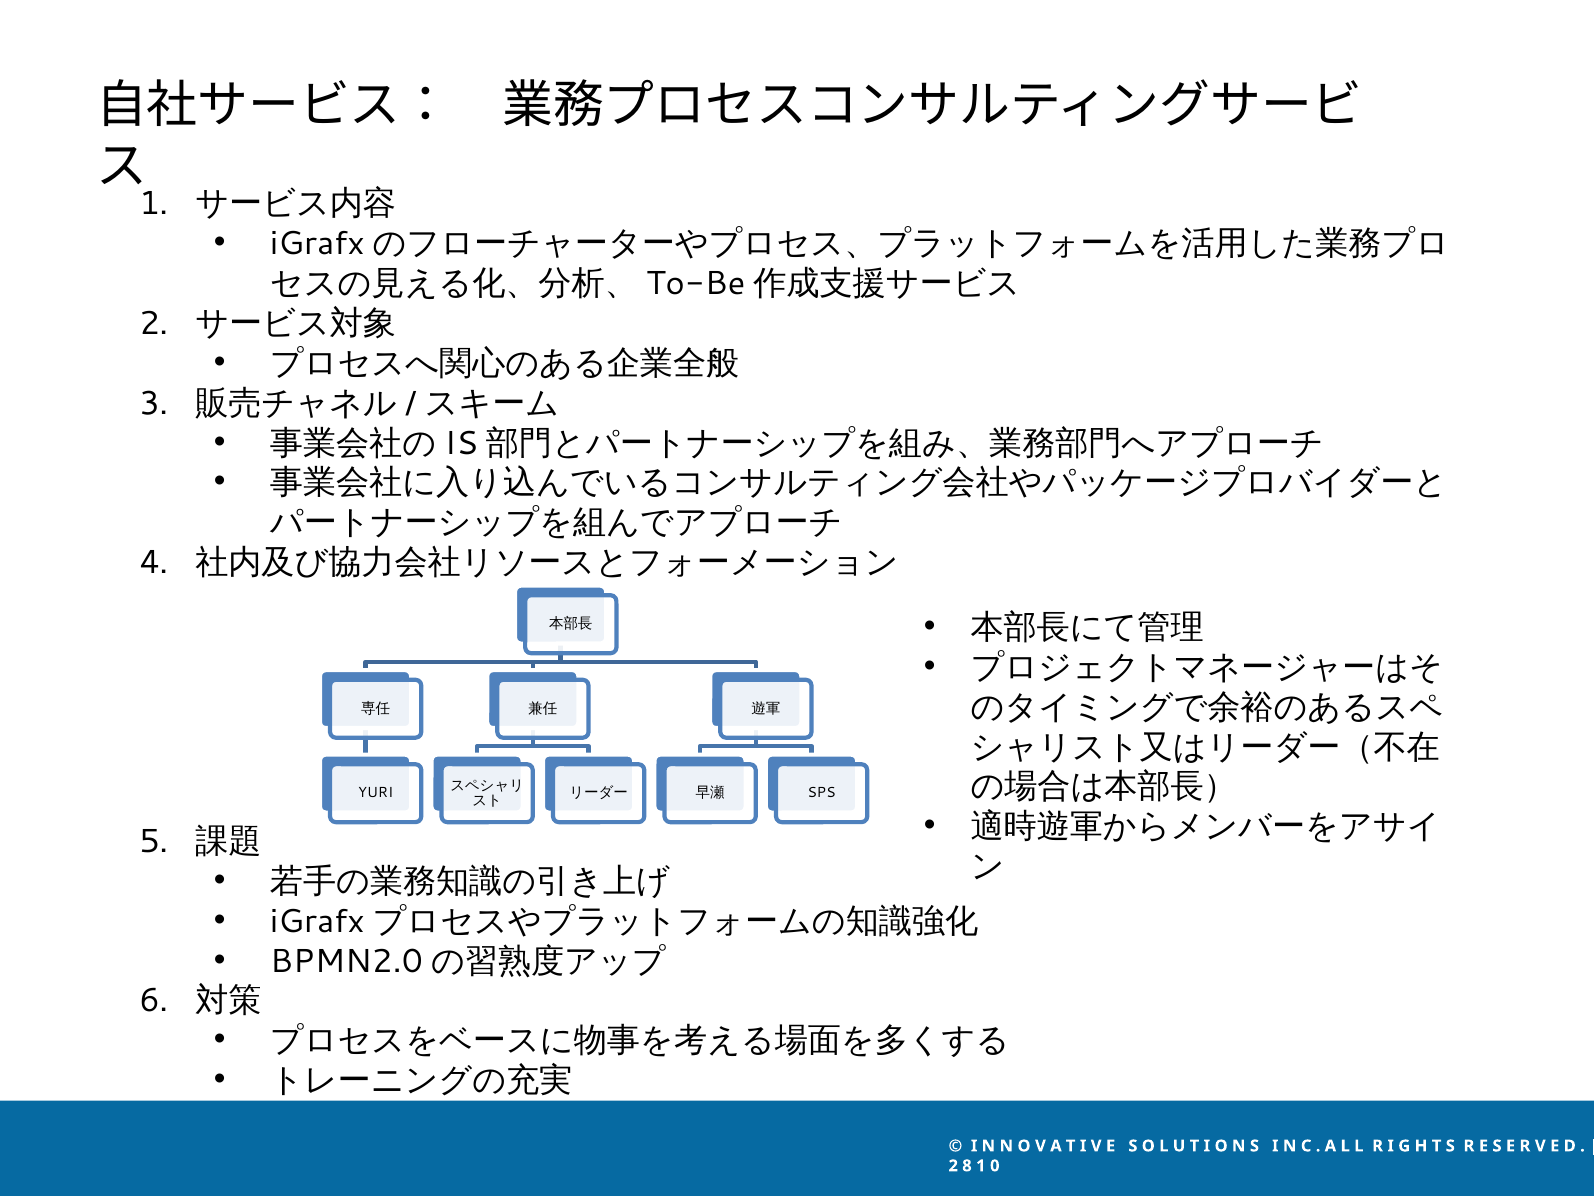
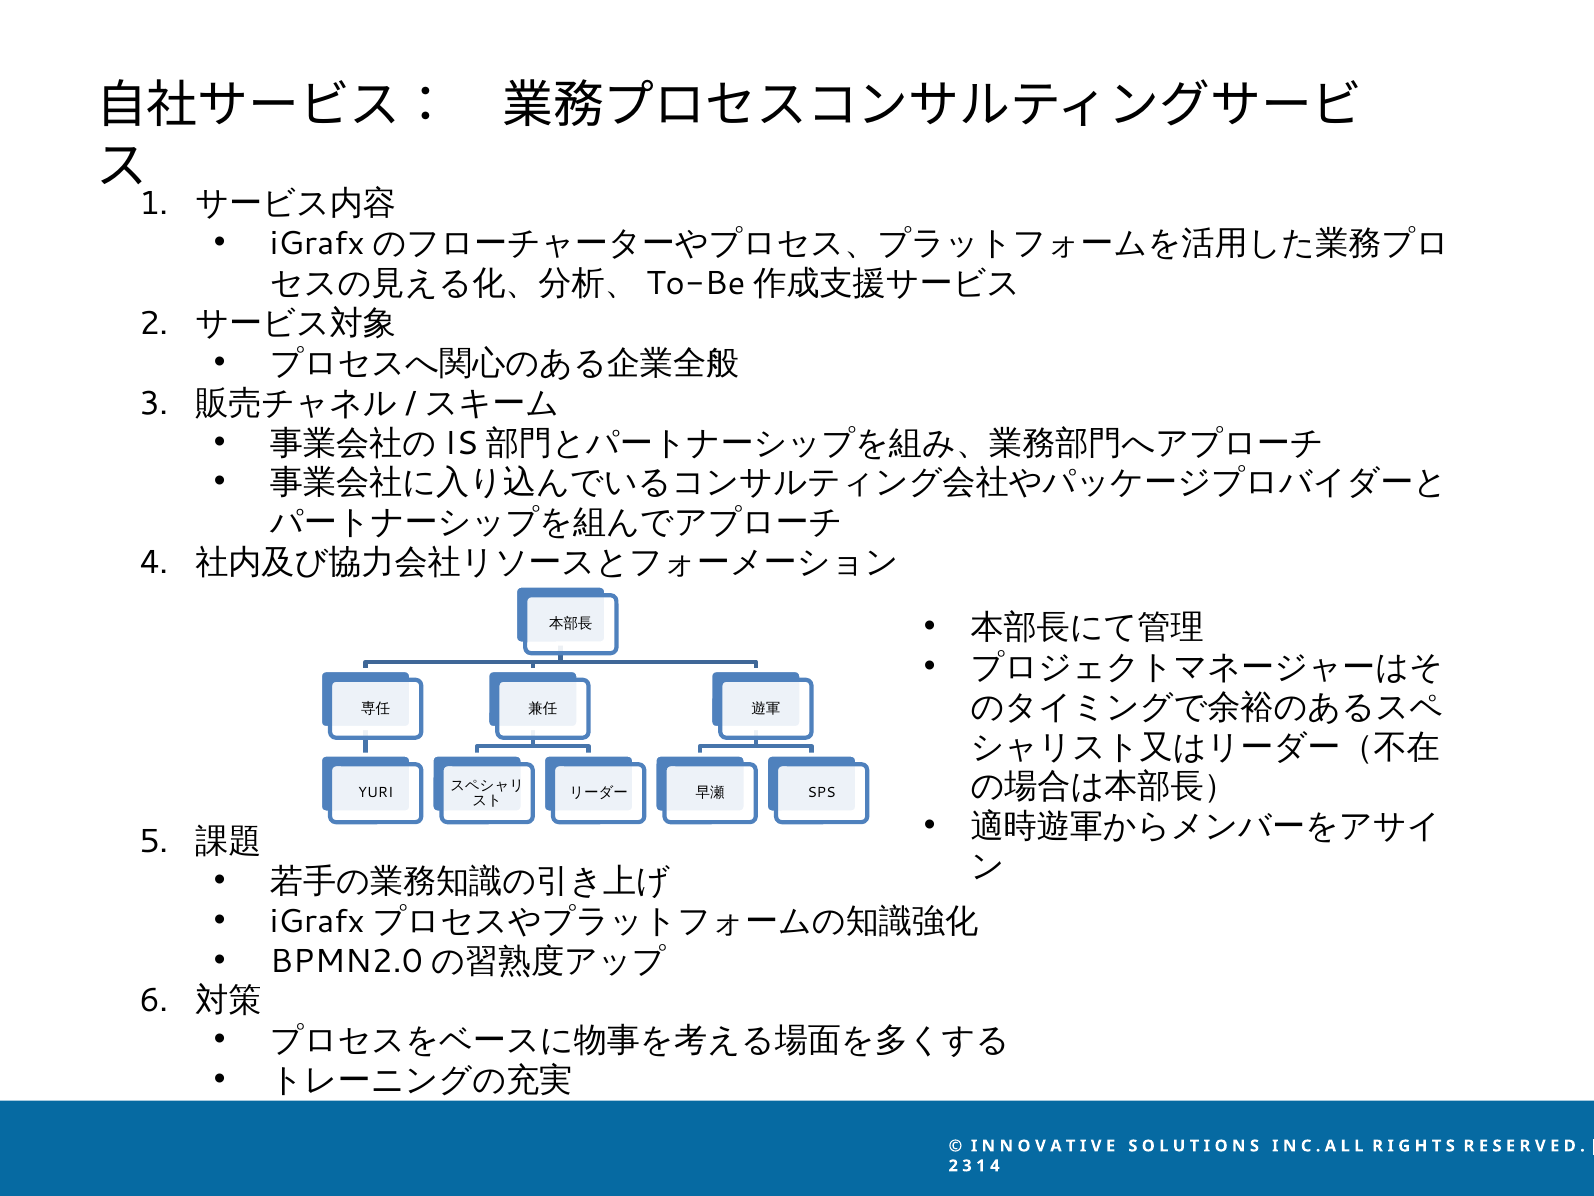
2 8: 8 -> 3 (967, 1165)
1 0: 0 -> 4 (995, 1165)
